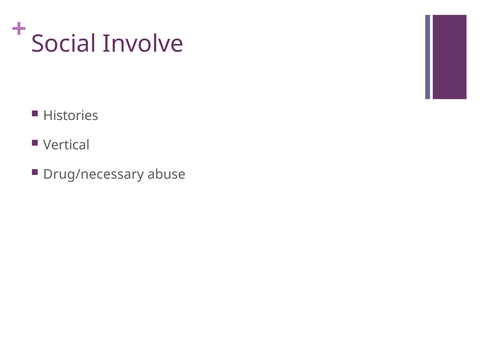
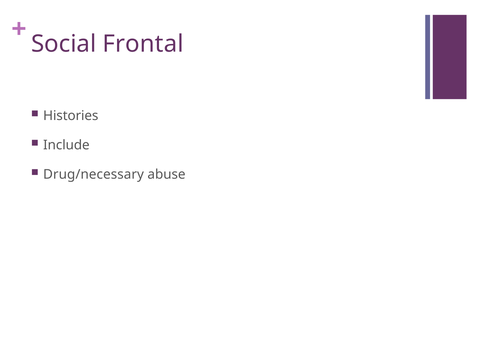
Involve: Involve -> Frontal (143, 44)
Vertical: Vertical -> Include (66, 145)
